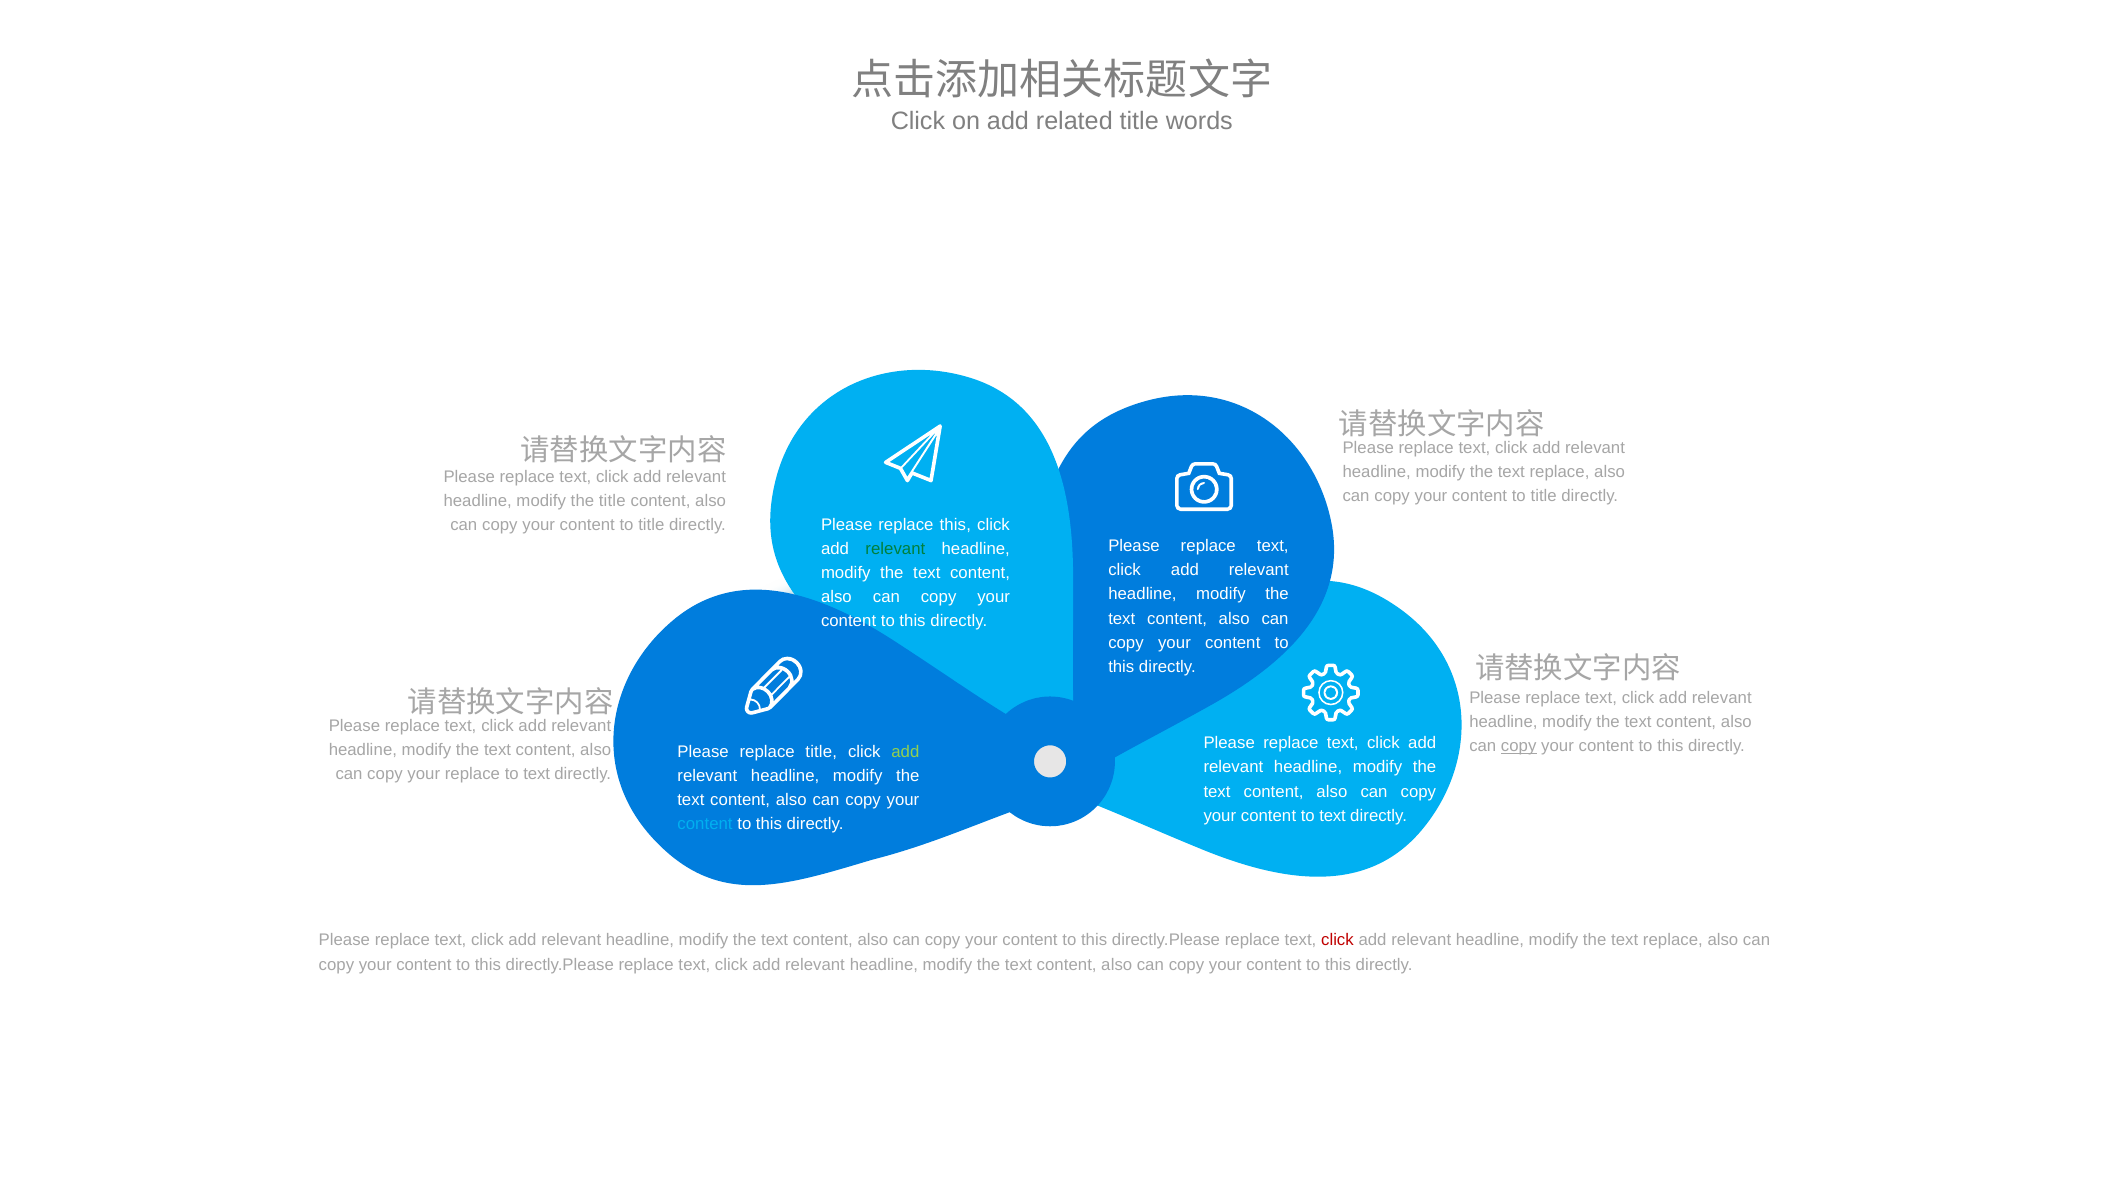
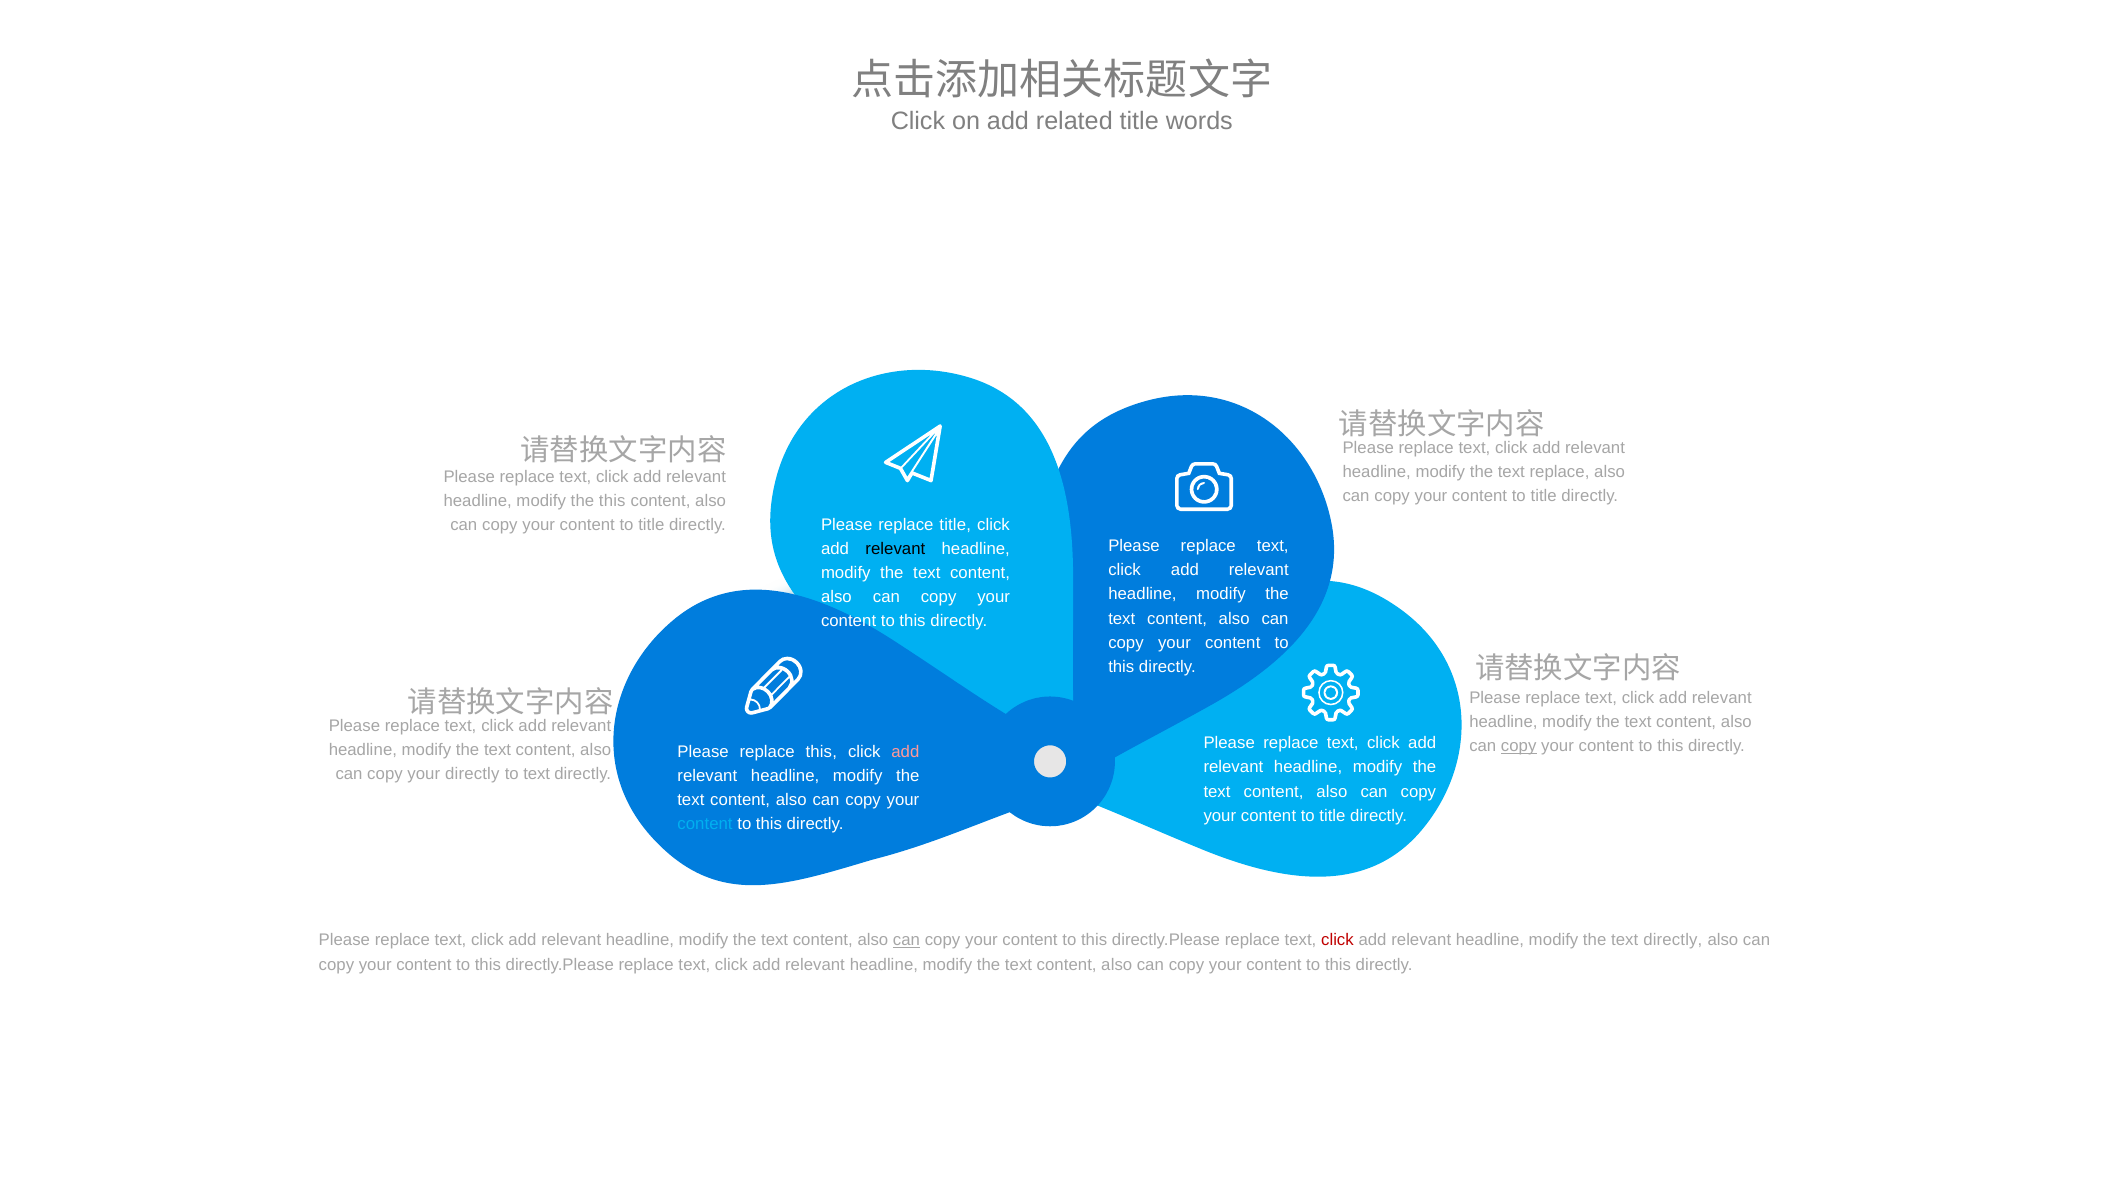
the title: title -> this (612, 501)
replace this: this -> title (955, 525)
relevant colour: green -> black (895, 549)
replace title: title -> this (821, 752)
add colour: light green -> pink (905, 752)
your replace: replace -> directly (472, 774)
text: text -> title (1332, 815)
can underline: none -> present (906, 940)
replace: replace -> directly (1673, 940)
